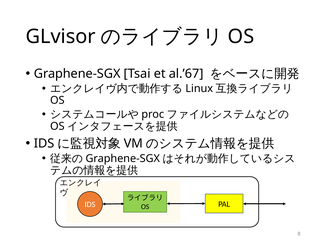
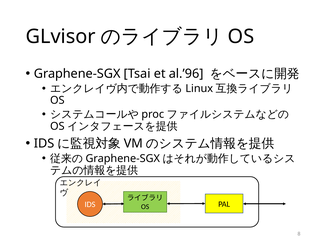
al.’67: al.’67 -> al.’96 (186, 73)
